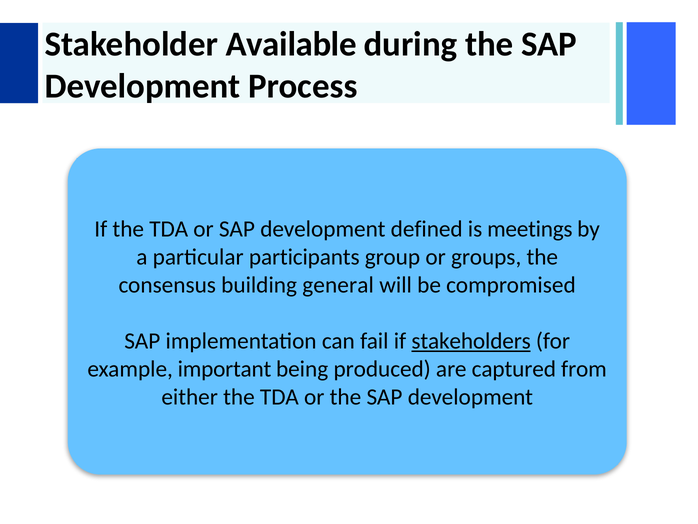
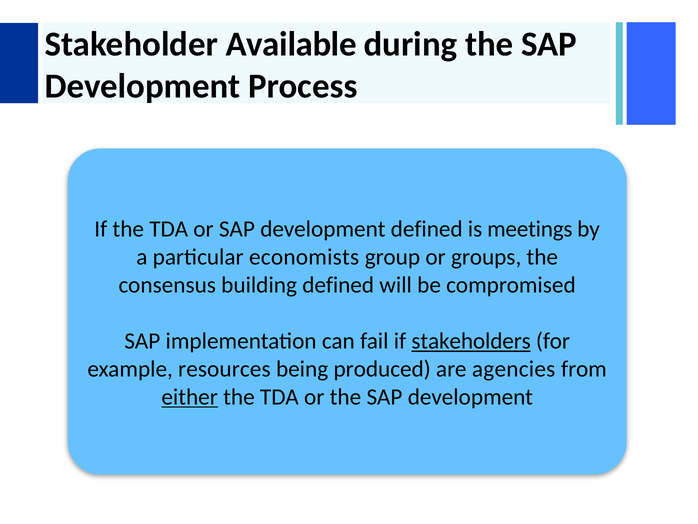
participants: participants -> economists (304, 257)
building general: general -> defined (338, 285)
important: important -> resources (224, 369)
captured: captured -> agencies (514, 369)
either underline: none -> present (190, 397)
